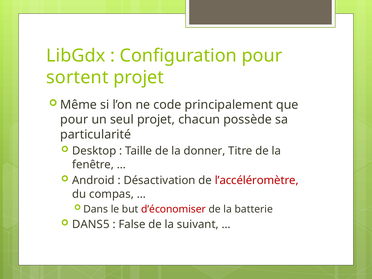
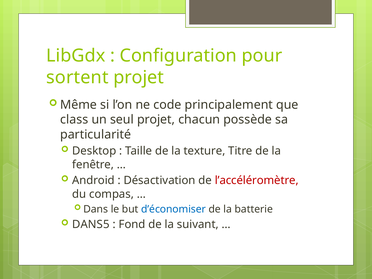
pour: pour -> class (74, 120)
donner: donner -> texture (204, 151)
d’économiser colour: red -> blue (174, 209)
False: False -> Fond (132, 224)
